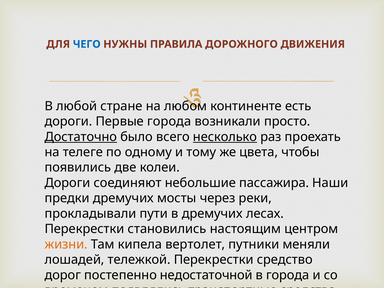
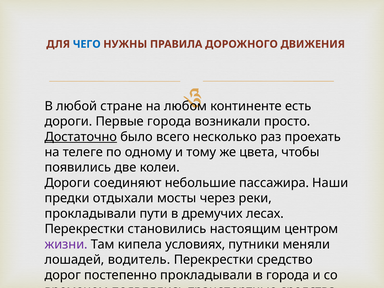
несколько underline: present -> none (225, 137)
предки дремучих: дремучих -> отдыхали (123, 198)
жизни colour: orange -> purple (66, 244)
вертолет: вертолет -> условиях (195, 244)
тележкой: тележкой -> водитель (139, 260)
постепенно недостаточной: недостаточной -> прокладывали (206, 275)
